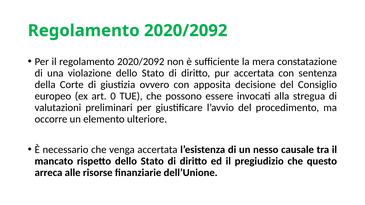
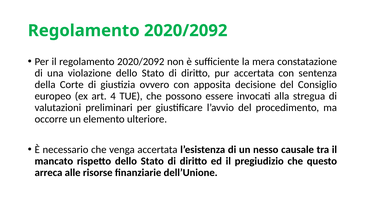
0: 0 -> 4 (113, 96)
